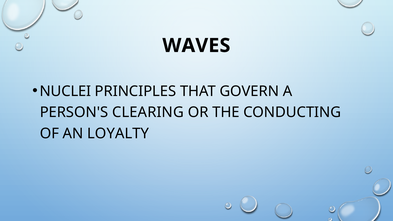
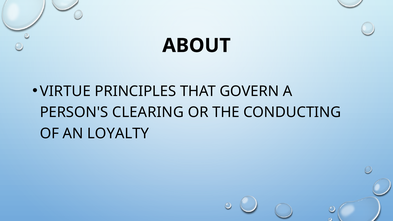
WAVES: WAVES -> ABOUT (196, 46)
NUCLEI: NUCLEI -> VIRTUE (65, 91)
